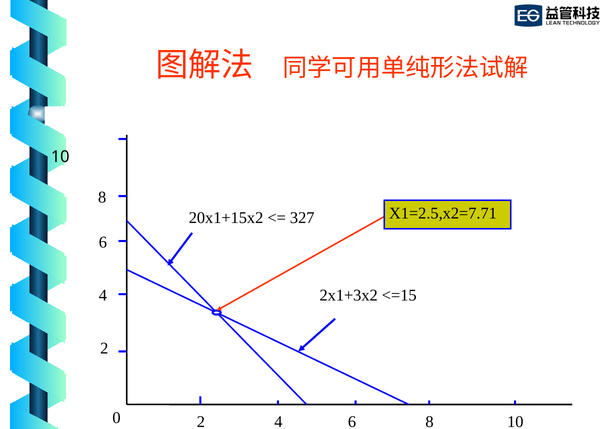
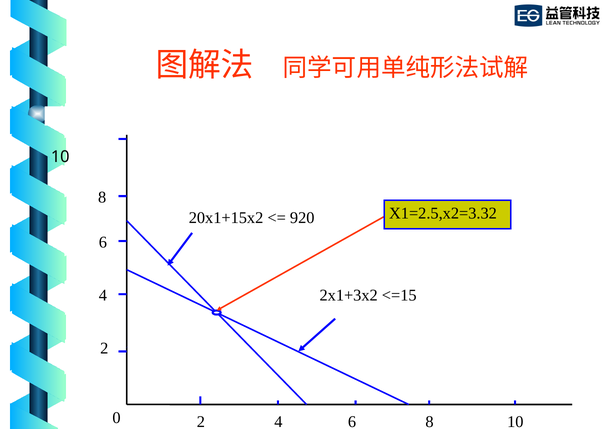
X1=2.5,x2=7.71: X1=2.5,x2=7.71 -> X1=2.5,x2=3.32 (443, 214)
327: 327 -> 920 (302, 218)
